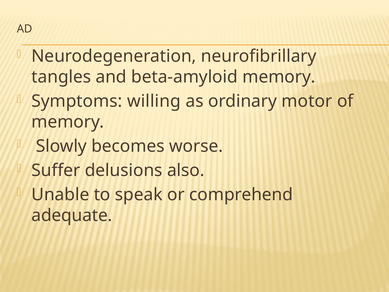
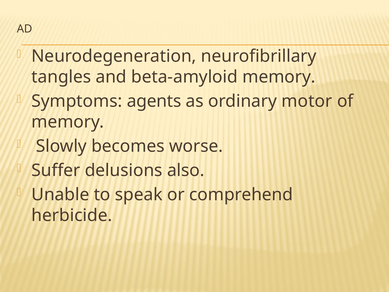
willing: willing -> agents (154, 101)
adequate: adequate -> herbicide (72, 215)
